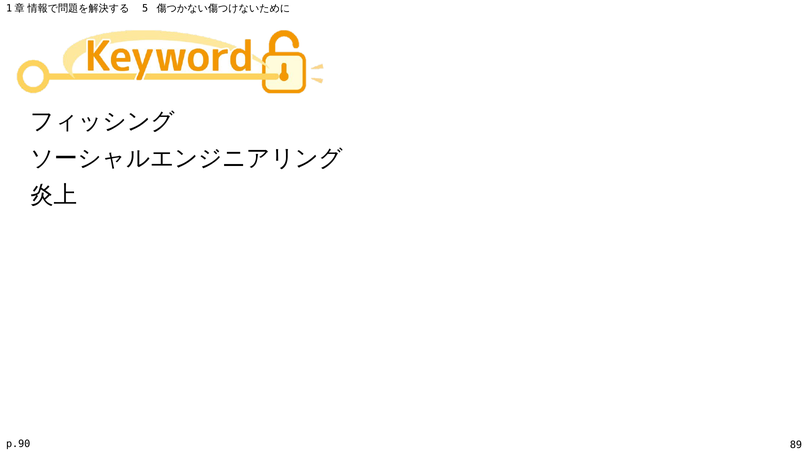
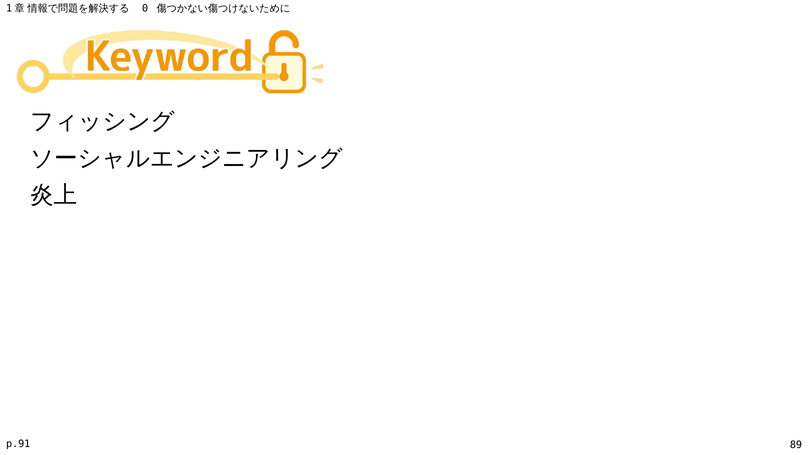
5: 5 -> 0 (145, 8)
p.90: p.90 -> p.91 (18, 443)
